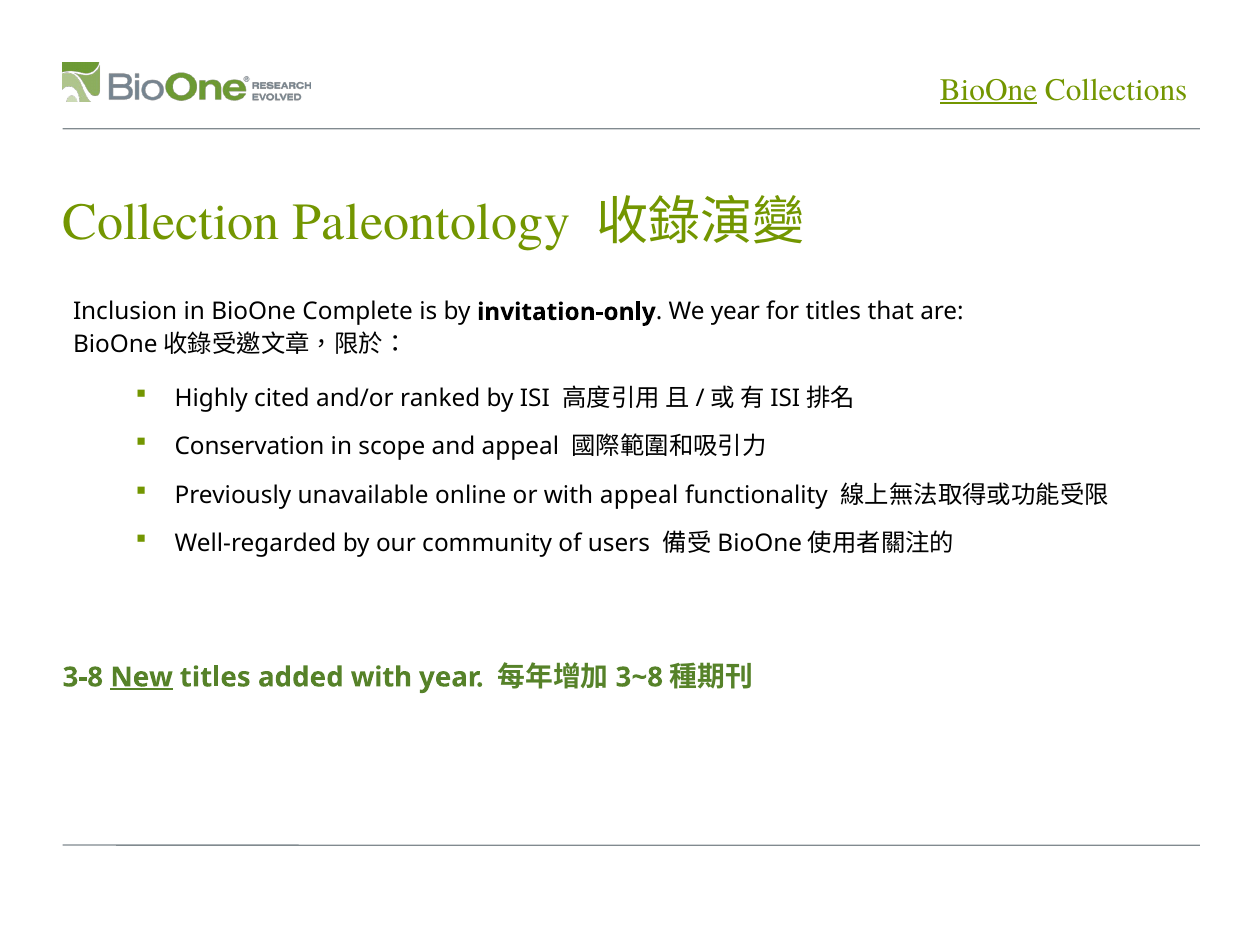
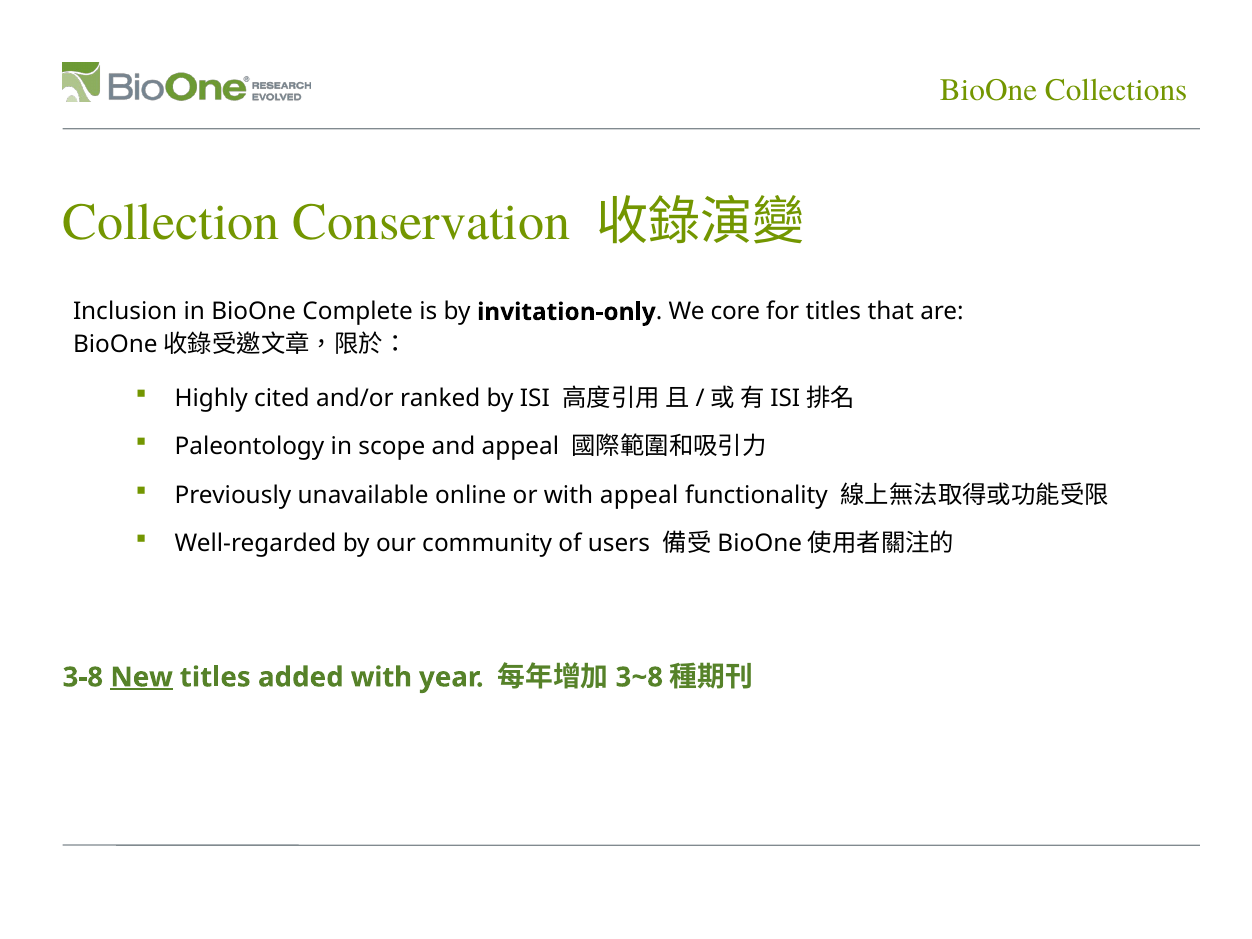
BioOne underline: present -> none (988, 90)
Paleontology: Paleontology -> Conservation (432, 223)
We year: year -> core (735, 312)
Conservation: Conservation -> Paleontology (250, 447)
